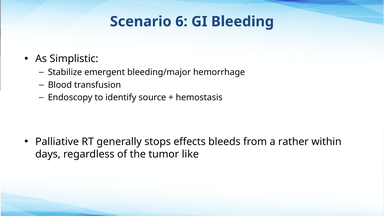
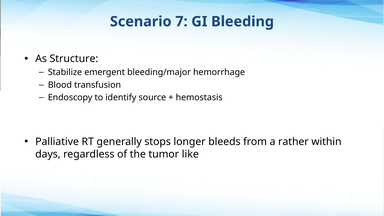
6: 6 -> 7 (181, 22)
Simplistic: Simplistic -> Structure (74, 59)
effects: effects -> longer (190, 142)
